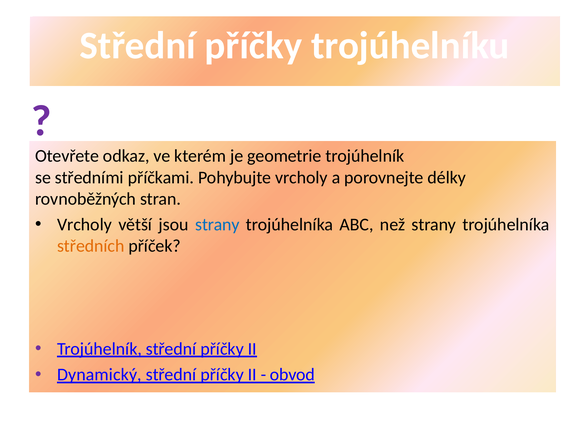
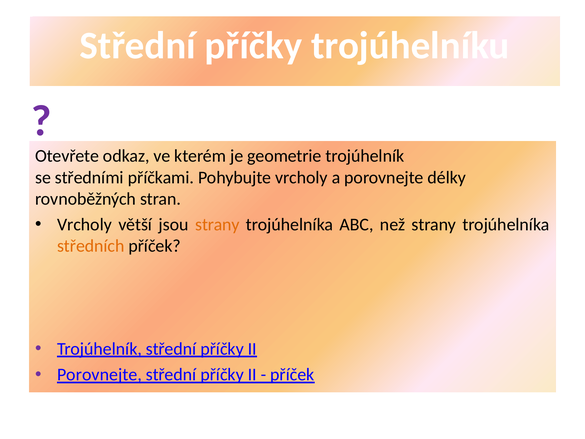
strany colour: blue -> orange (217, 225)
Dynamický: Dynamický -> Porovnejte (99, 375)
obvod: obvod -> příček (292, 375)
